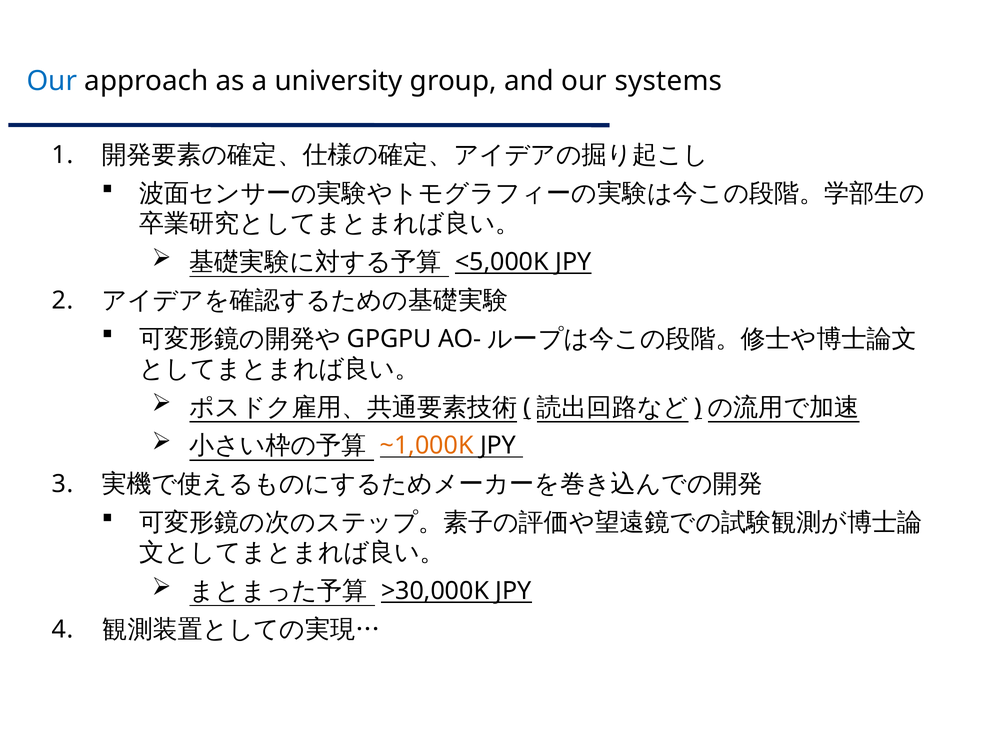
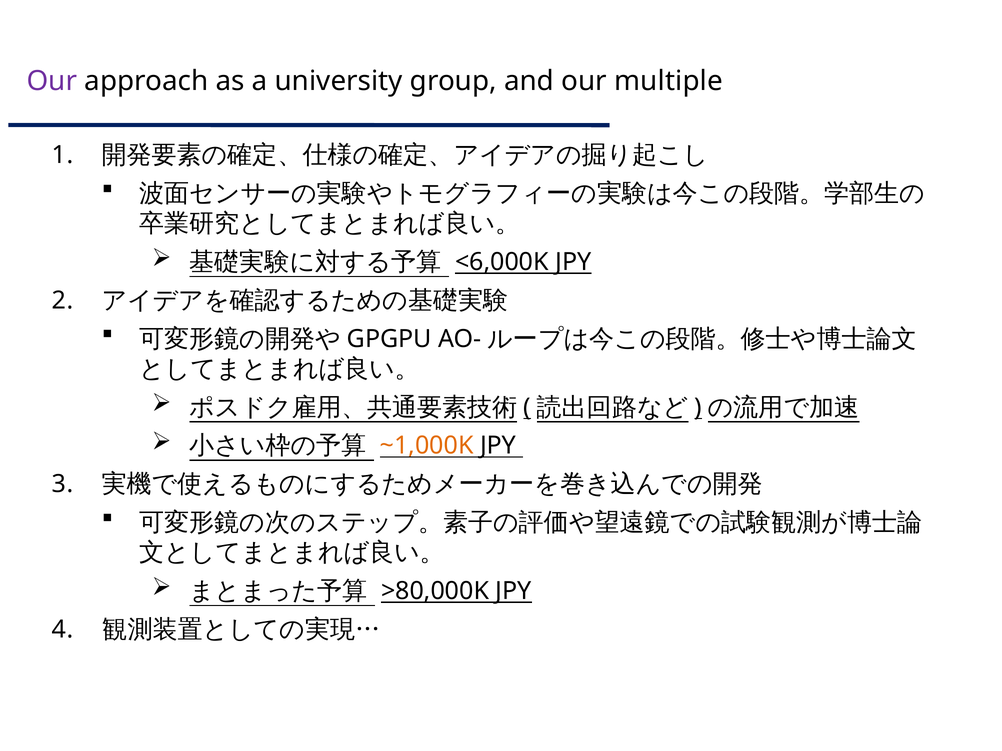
Our colour: blue -> purple (52, 81)
systems: systems -> multiple (669, 81)
<5,000K: <5,000K -> <6,000K (502, 262)
>30,000K: >30,000K -> >80,000K (435, 591)
